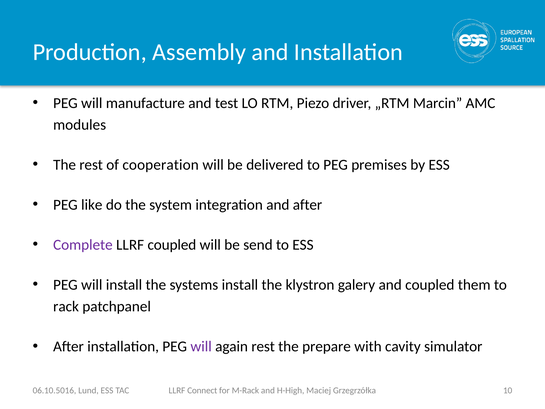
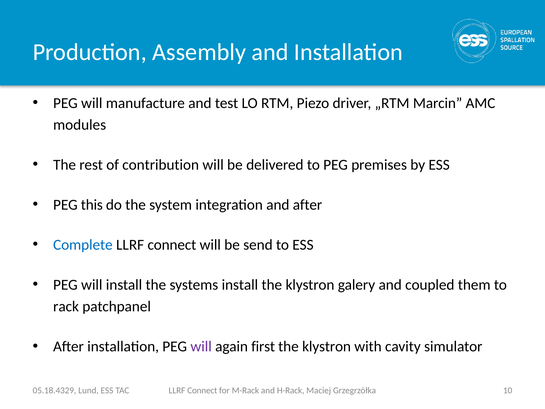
cooperation: cooperation -> contribution (161, 165)
like: like -> this (92, 205)
Complete colour: purple -> blue (83, 245)
coupled: coupled -> connect (172, 245)
again rest: rest -> first (263, 346)
prepare: prepare -> klystron (327, 346)
06.10.5016: 06.10.5016 -> 05.18.4329 (54, 390)
H-High: H-High -> H-Rack (291, 390)
